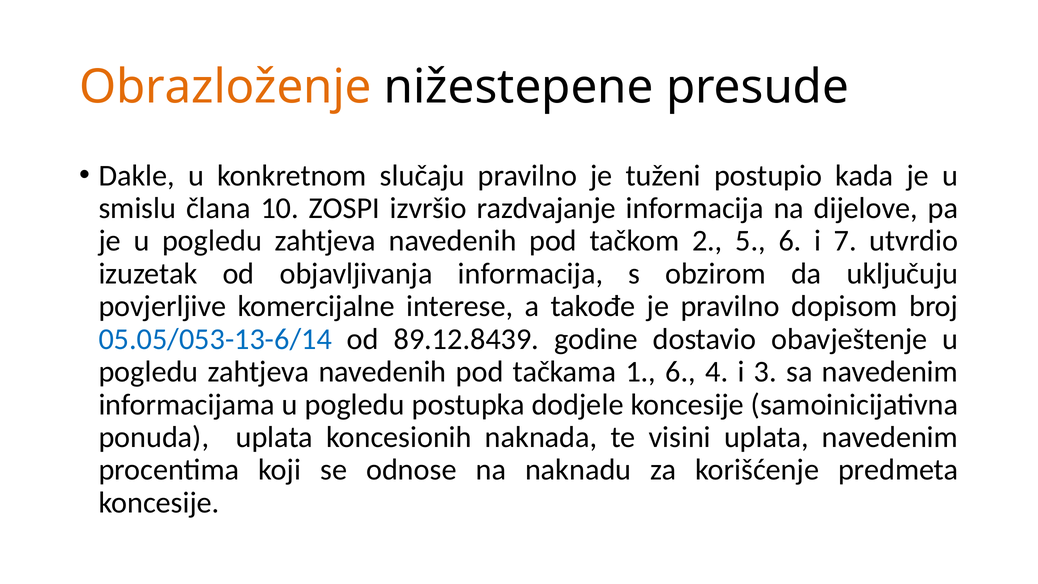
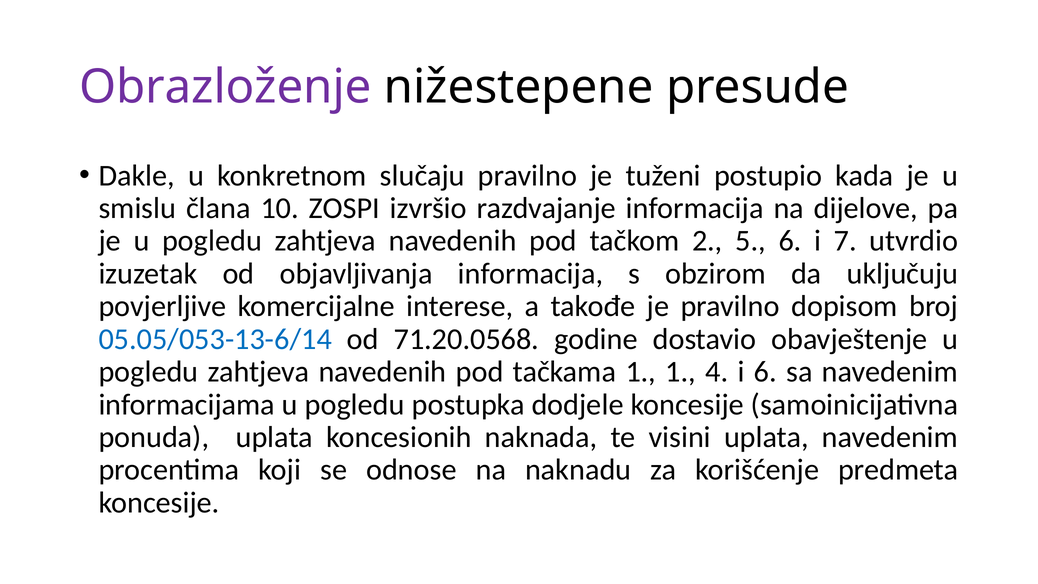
Obrazloženje colour: orange -> purple (225, 87)
89.12.8439: 89.12.8439 -> 71.20.0568 (466, 339)
1 6: 6 -> 1 (681, 372)
i 3: 3 -> 6 (765, 372)
